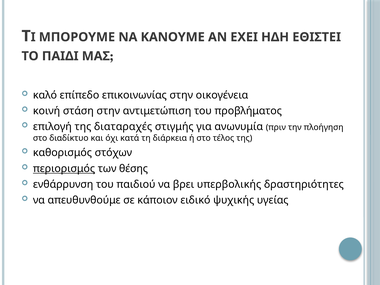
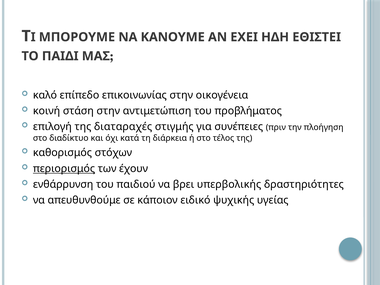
ανωνυμία: ανωνυμία -> συνέπειες (239, 127)
θέσης: θέσης -> έχουν (133, 169)
